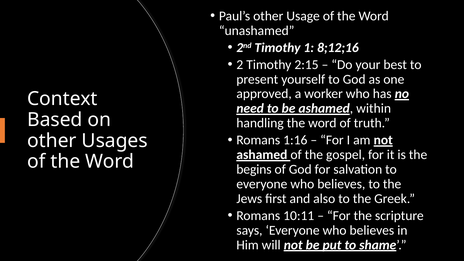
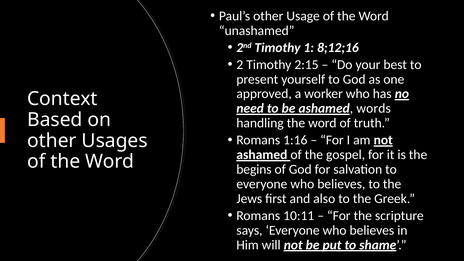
within: within -> words (374, 108)
